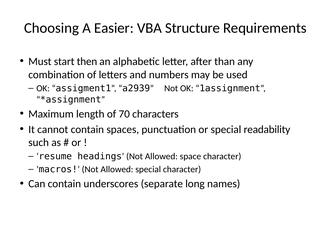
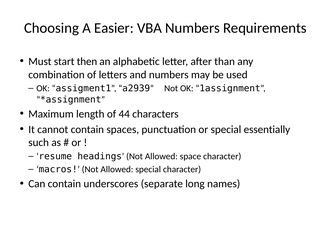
VBA Structure: Structure -> Numbers (192, 28)
70: 70 -> 44 (124, 114)
readability: readability -> essentially (267, 130)
